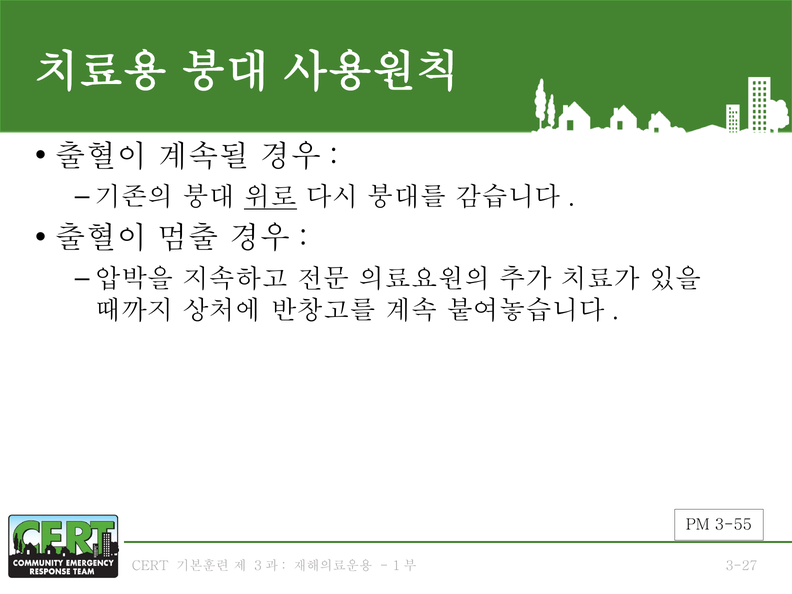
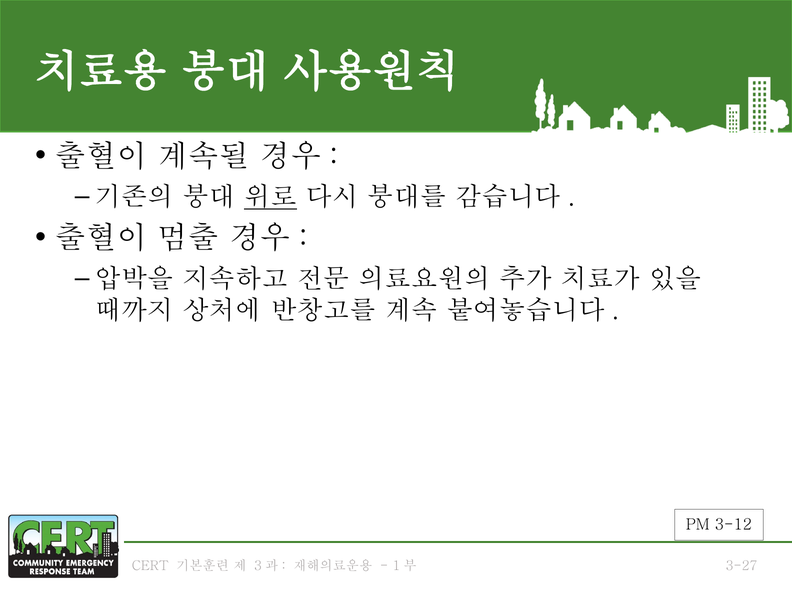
3-55: 3-55 -> 3-12 (733, 525)
